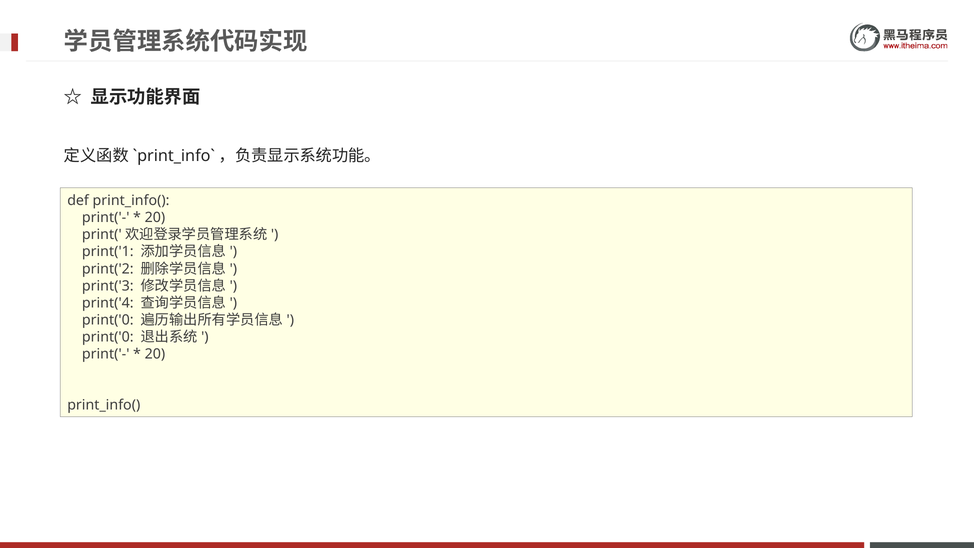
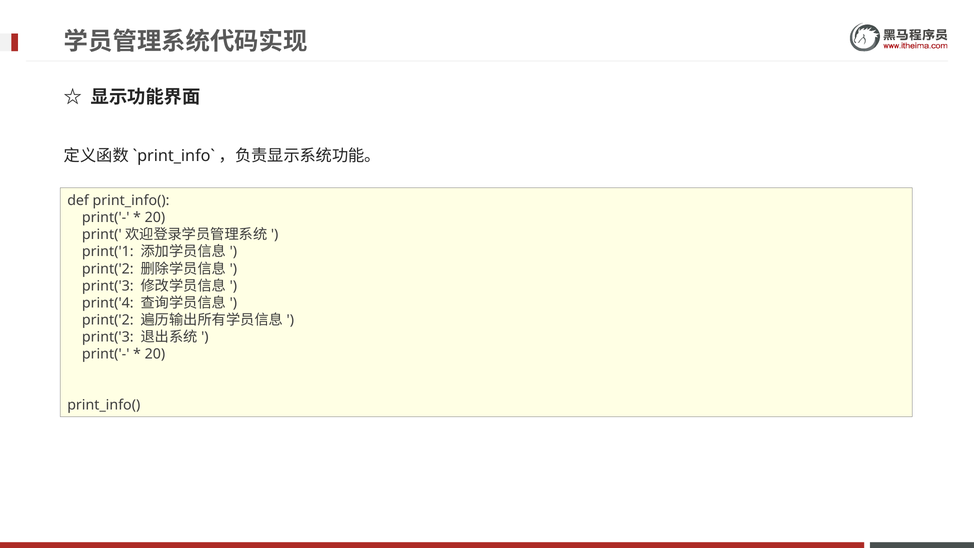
print('0: print('0 -> print('2 (108, 320)
print('0: print('0 -> print('3 (108, 337)
